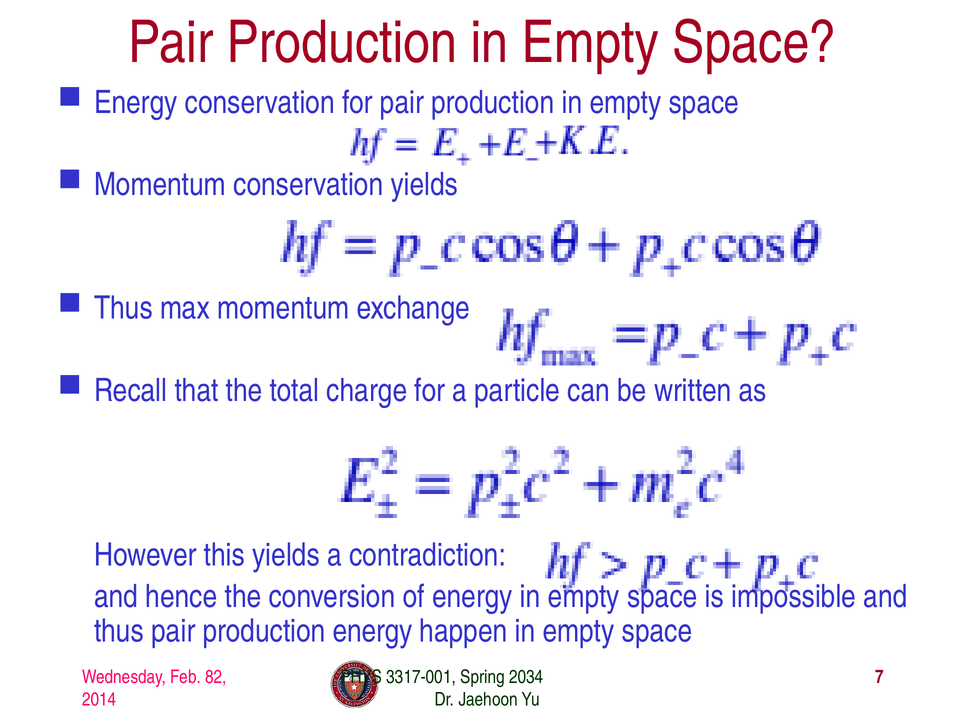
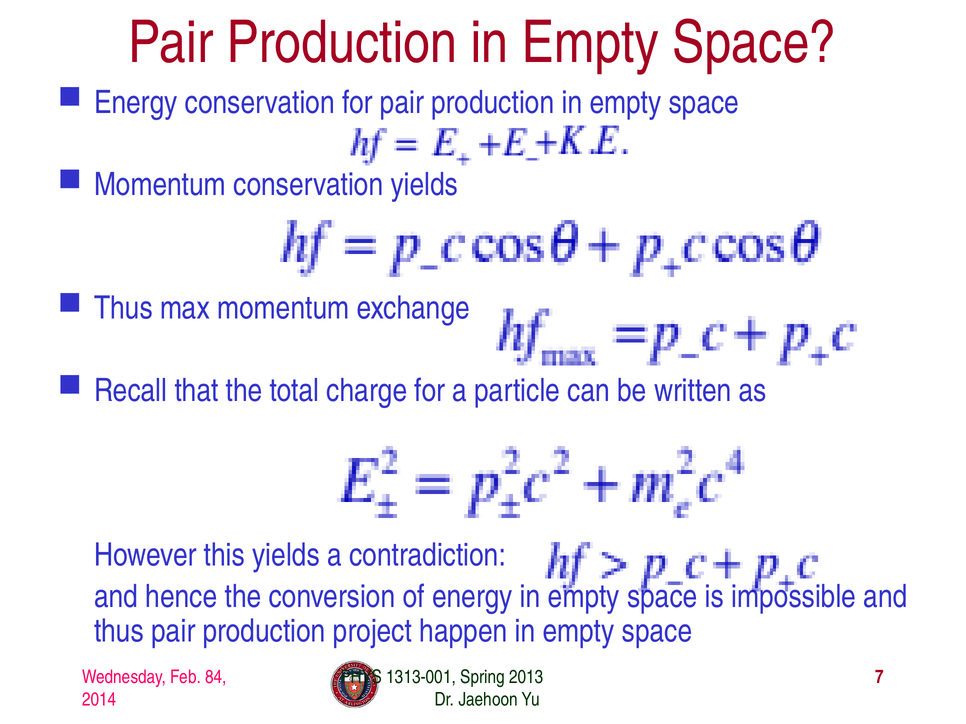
production energy: energy -> project (372, 632)
82: 82 -> 84 (216, 678)
3317-001: 3317-001 -> 1313-001 (421, 678)
2034: 2034 -> 2013 (526, 678)
